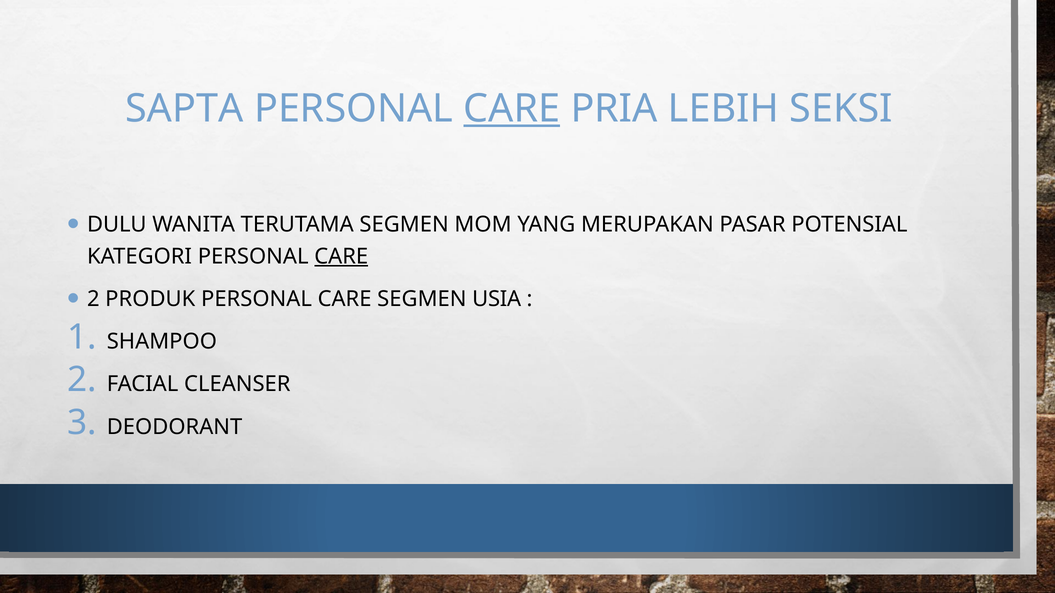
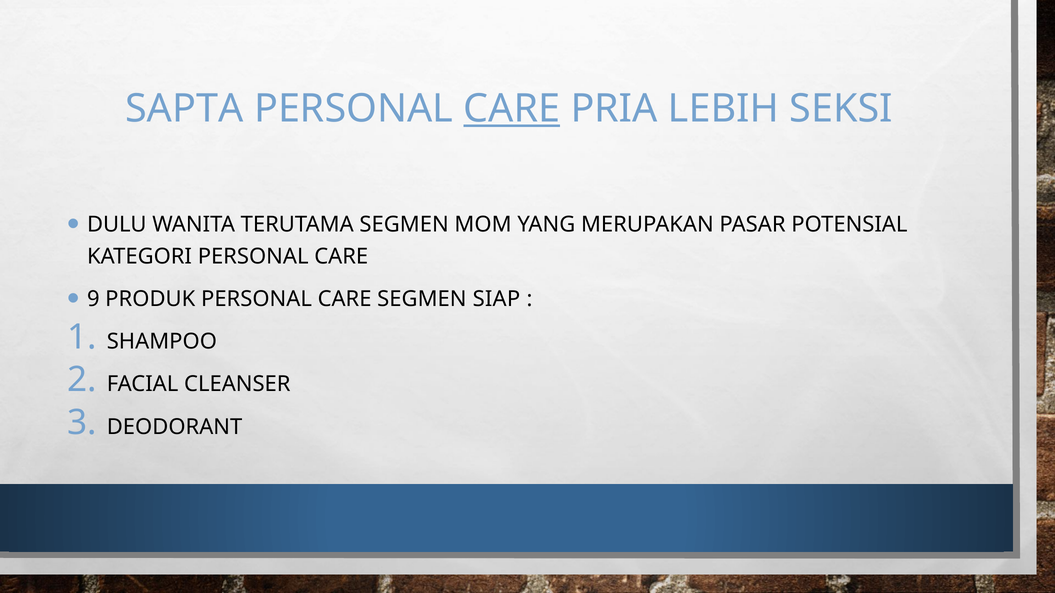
CARE underline: present -> none (341, 256)
2: 2 -> 9 (93, 299)
USIA: USIA -> SIAP (496, 299)
